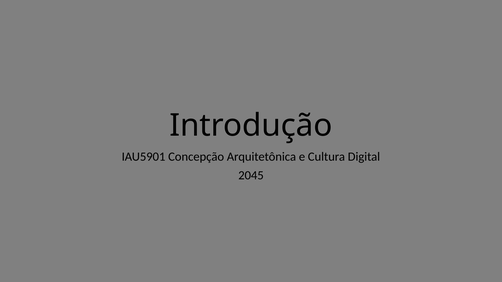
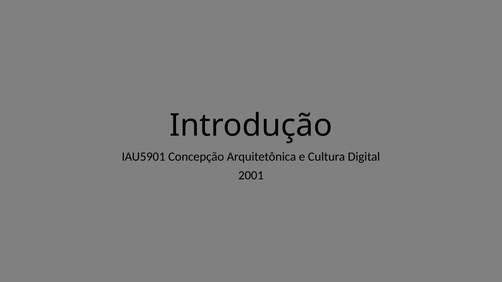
2045: 2045 -> 2001 (251, 176)
